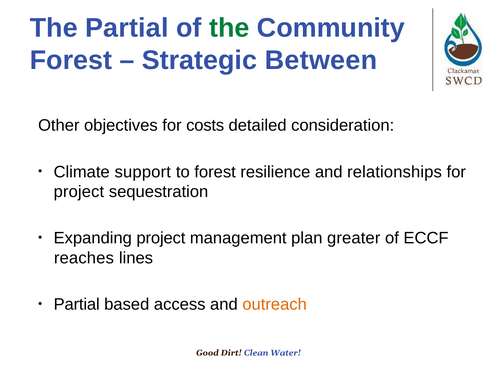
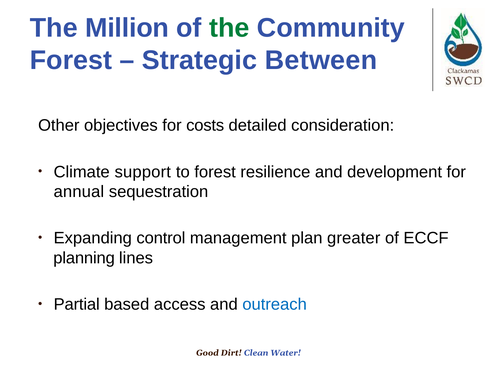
The Partial: Partial -> Million (127, 28)
relationships: relationships -> development (395, 172)
project: project -> annual (79, 192)
Expanding project: project -> control (161, 238)
reaches: reaches -> planning (84, 258)
outreach colour: orange -> blue (275, 304)
